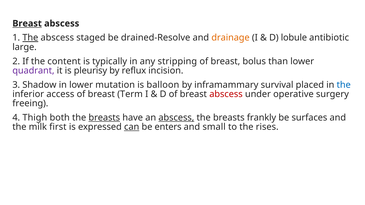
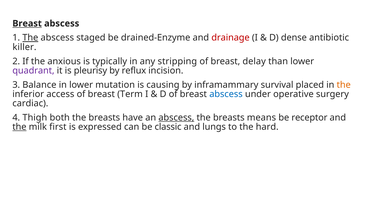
drained-Resolve: drained-Resolve -> drained-Enzyme (156, 38)
drainage colour: orange -> red (230, 38)
lobule: lobule -> dense (294, 38)
large: large -> killer (24, 47)
content: content -> anxious (64, 61)
bolus: bolus -> delay (254, 61)
Shadow: Shadow -> Balance (39, 85)
balloon: balloon -> causing (163, 85)
the colour: blue -> orange (344, 85)
abscess colour: red -> blue (226, 94)
freeing: freeing -> cardiac (30, 104)
breasts underline: present -> none (104, 118)
frankly: frankly -> means (261, 118)
surfaces: surfaces -> receptor (309, 118)
the underline: none -> present (19, 127)
can underline: present -> none (132, 127)
enters: enters -> classic (168, 127)
small: small -> lungs (214, 127)
rises: rises -> hard (267, 127)
